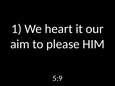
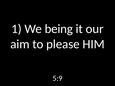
heart: heart -> being (59, 29)
